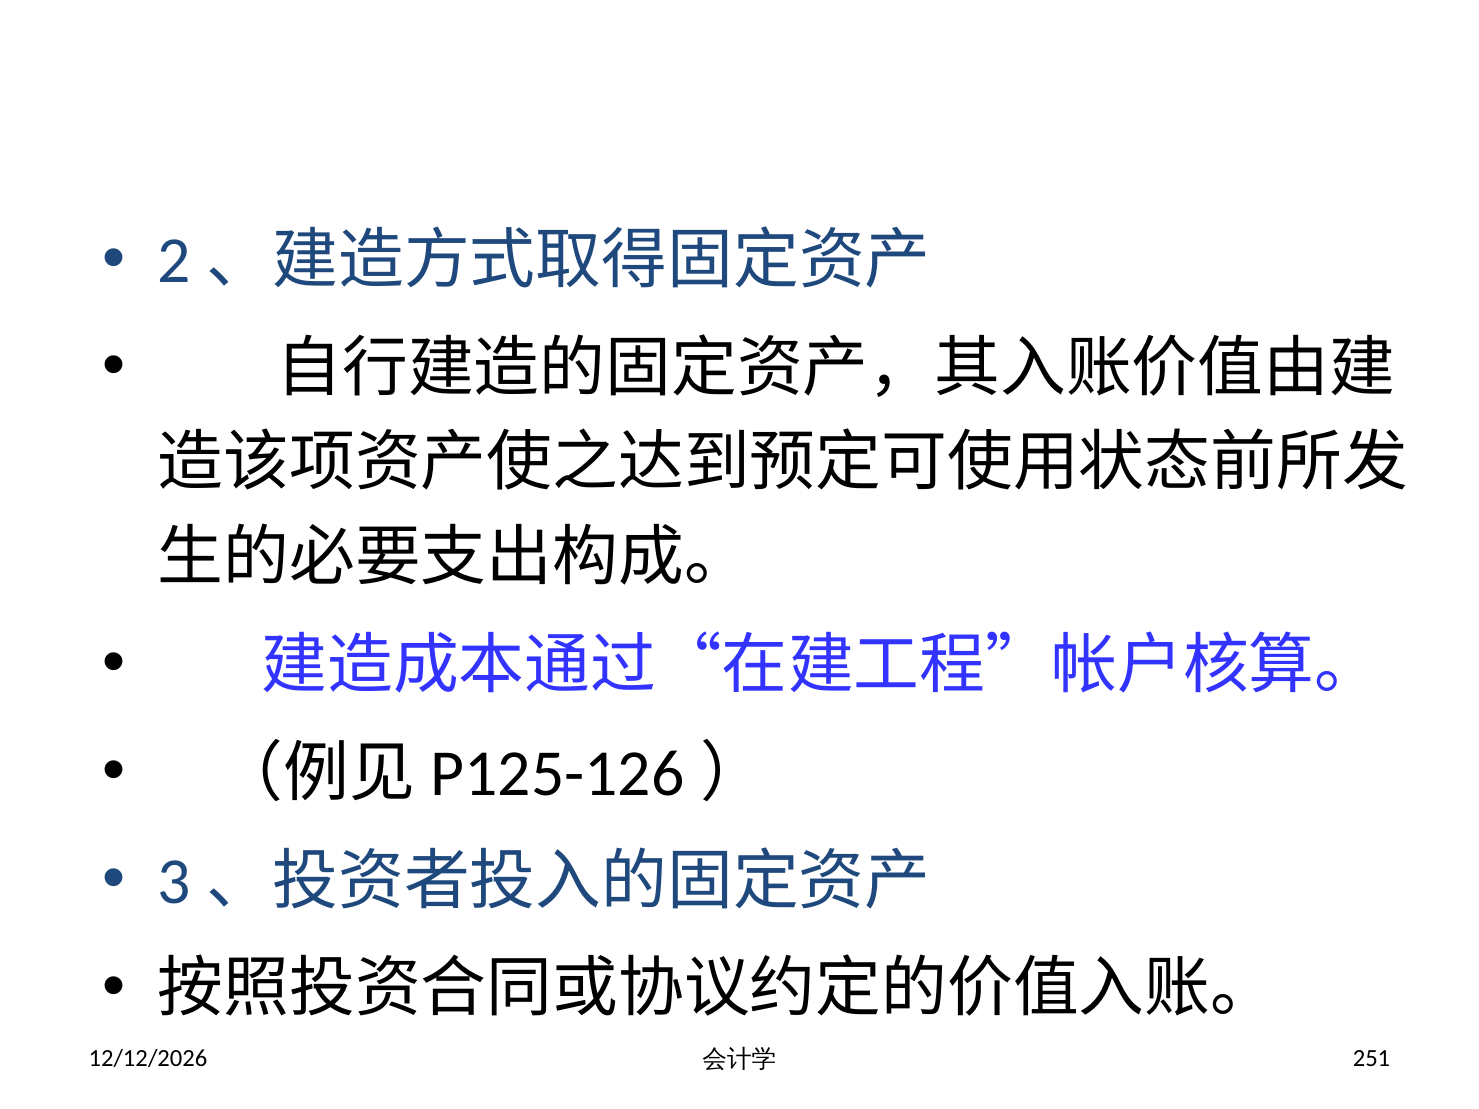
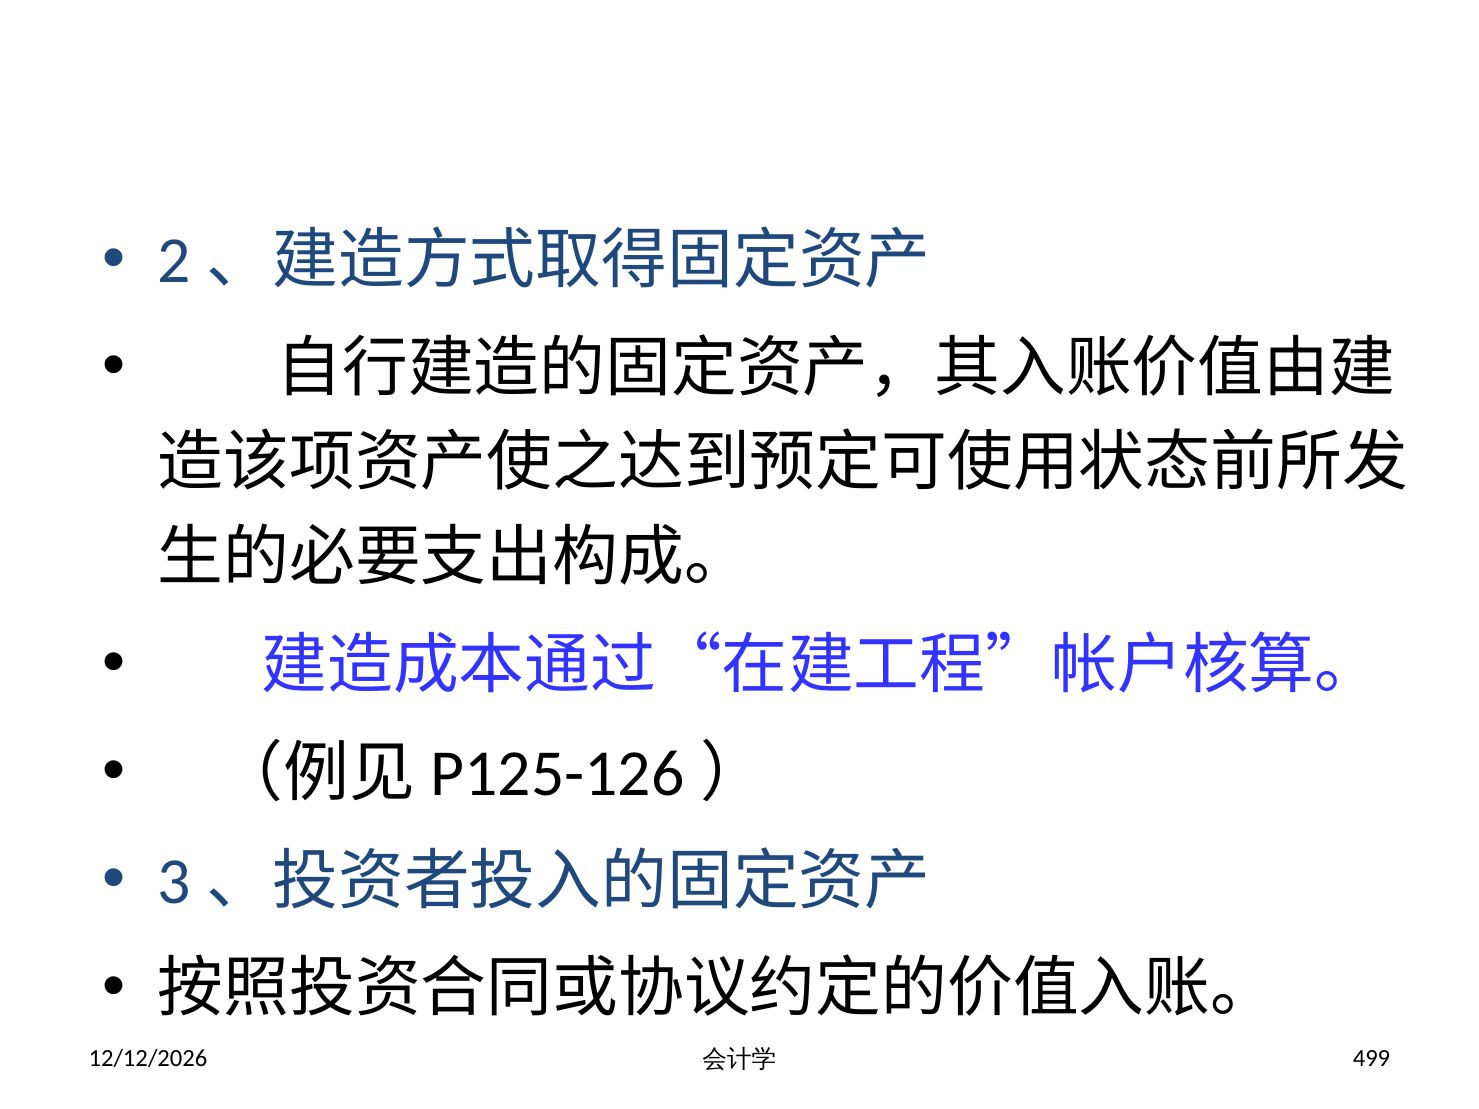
251: 251 -> 499 (1371, 1059)
